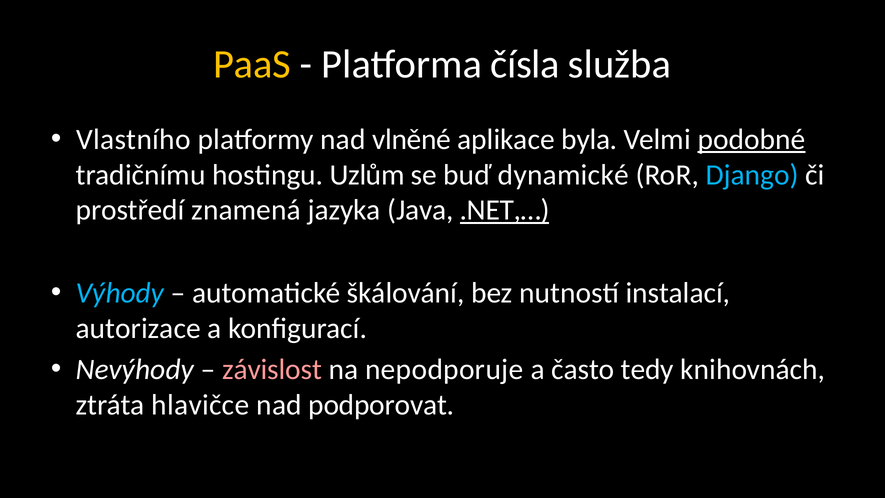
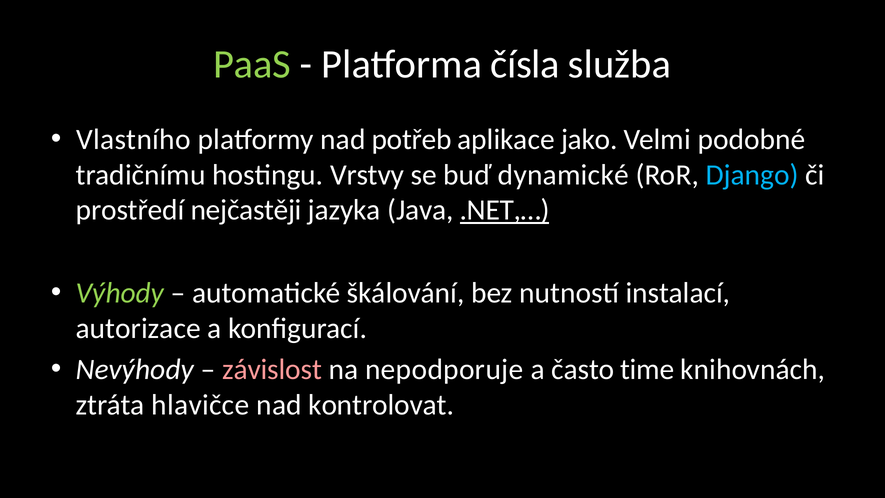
PaaS colour: yellow -> light green (252, 64)
vlněné: vlněné -> potřeb (412, 139)
byla: byla -> jako (589, 139)
podobné underline: present -> none (751, 139)
Uzlům: Uzlům -> Vrstvy (367, 175)
znamená: znamená -> nejčastěji (246, 210)
Výhody colour: light blue -> light green (120, 293)
tedy: tedy -> time (647, 370)
podporovat: podporovat -> kontrolovat (381, 405)
